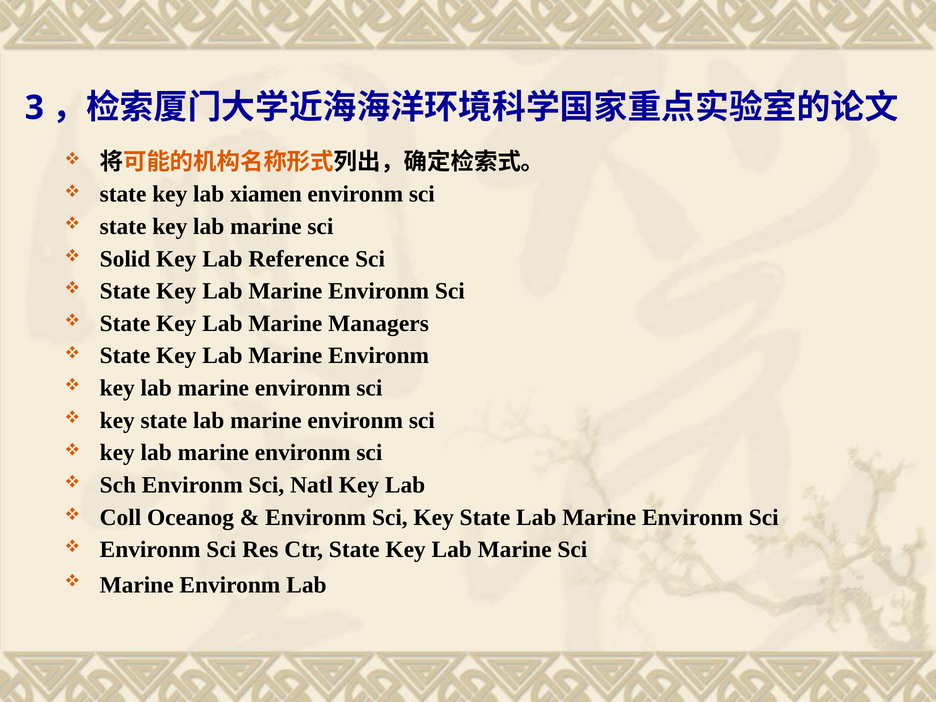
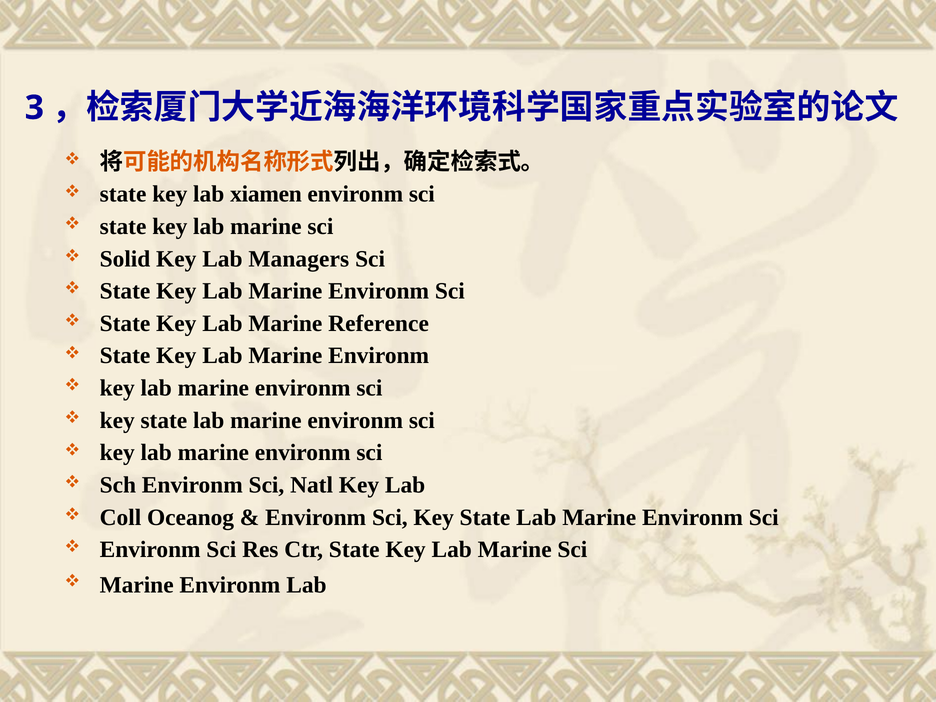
Reference: Reference -> Managers (299, 259)
Managers: Managers -> Reference (379, 323)
